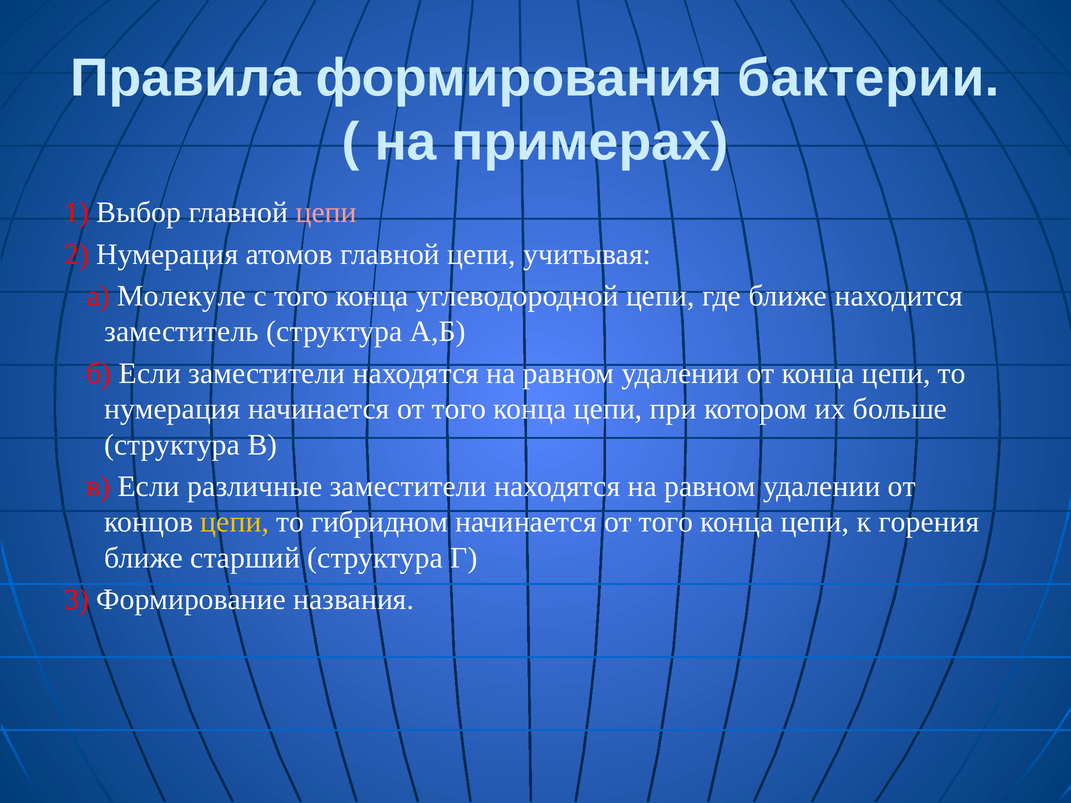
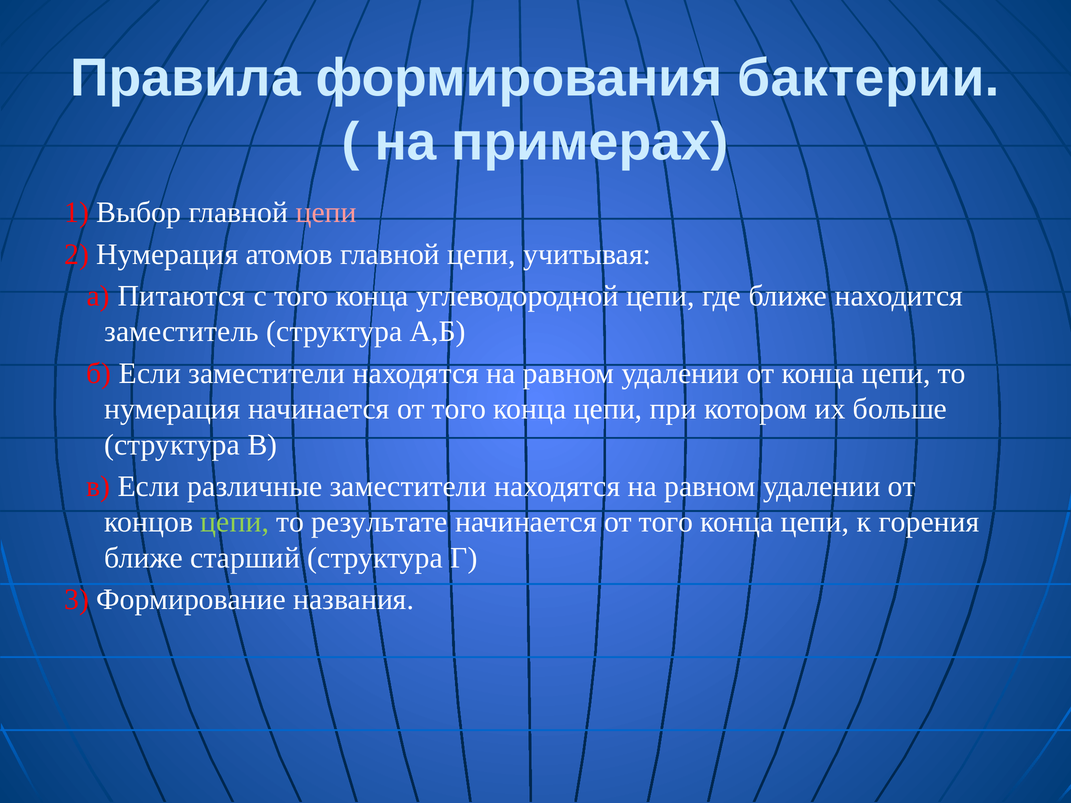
Молекуле: Молекуле -> Питаются (181, 296)
цепи colour: yellow -> light green (235, 522)
гибридном: гибридном -> результате (379, 522)
